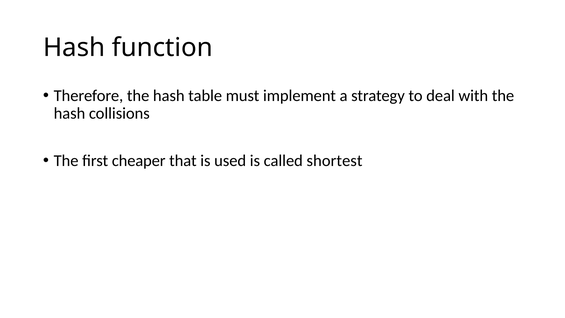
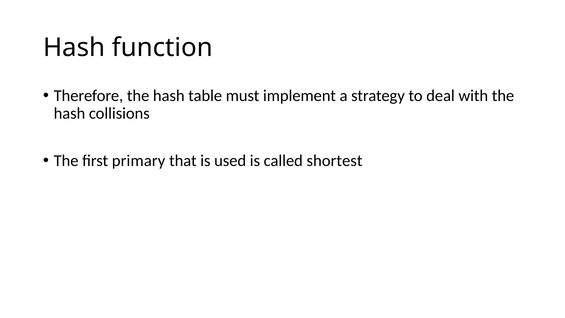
cheaper: cheaper -> primary (139, 161)
